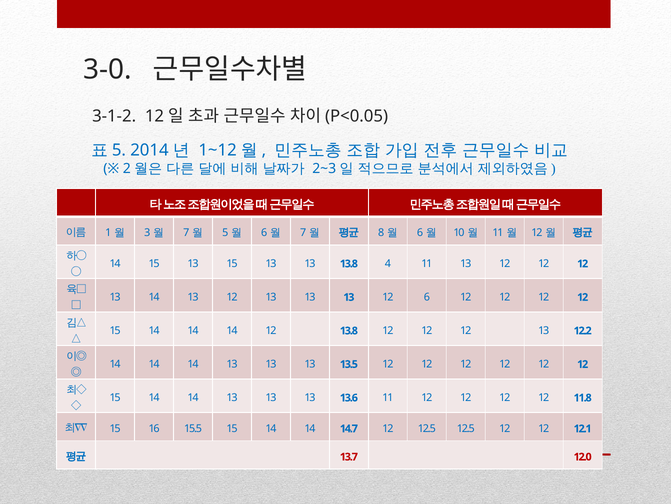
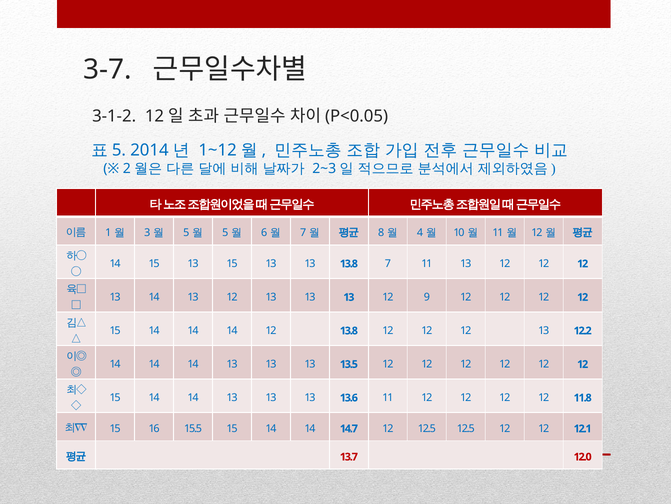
3-0: 3-0 -> 3-7 (108, 70)
7: 7 -> 5 (186, 233)
6: 6 -> 4 (420, 233)
13.8 4: 4 -> 7 (388, 263)
12 6: 6 -> 9 (427, 297)
